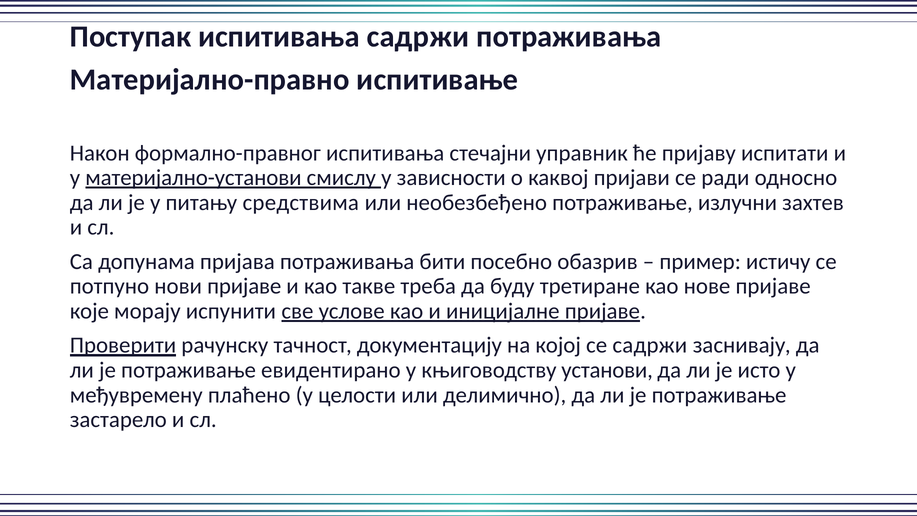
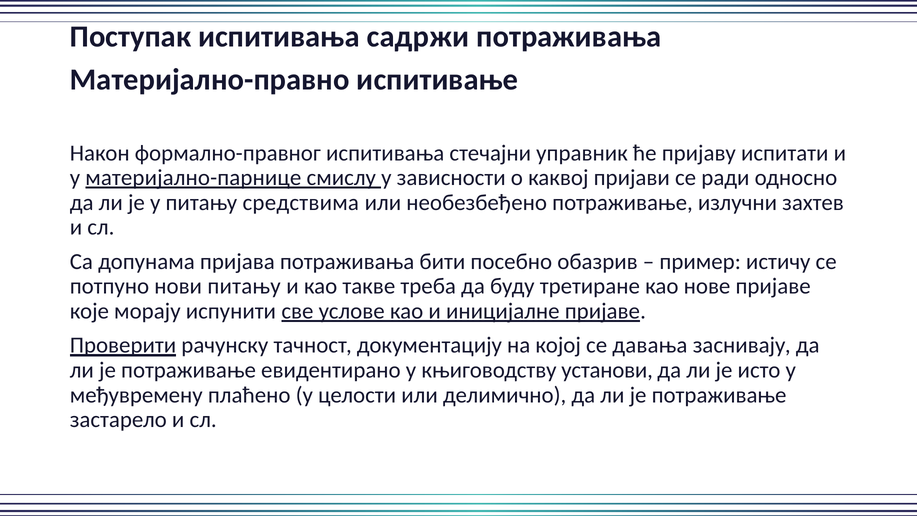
материјално-установи: материјално-установи -> материјално-парнице (193, 178)
нови пријаве: пријаве -> питању (244, 286)
се садржи: садржи -> давања (650, 345)
